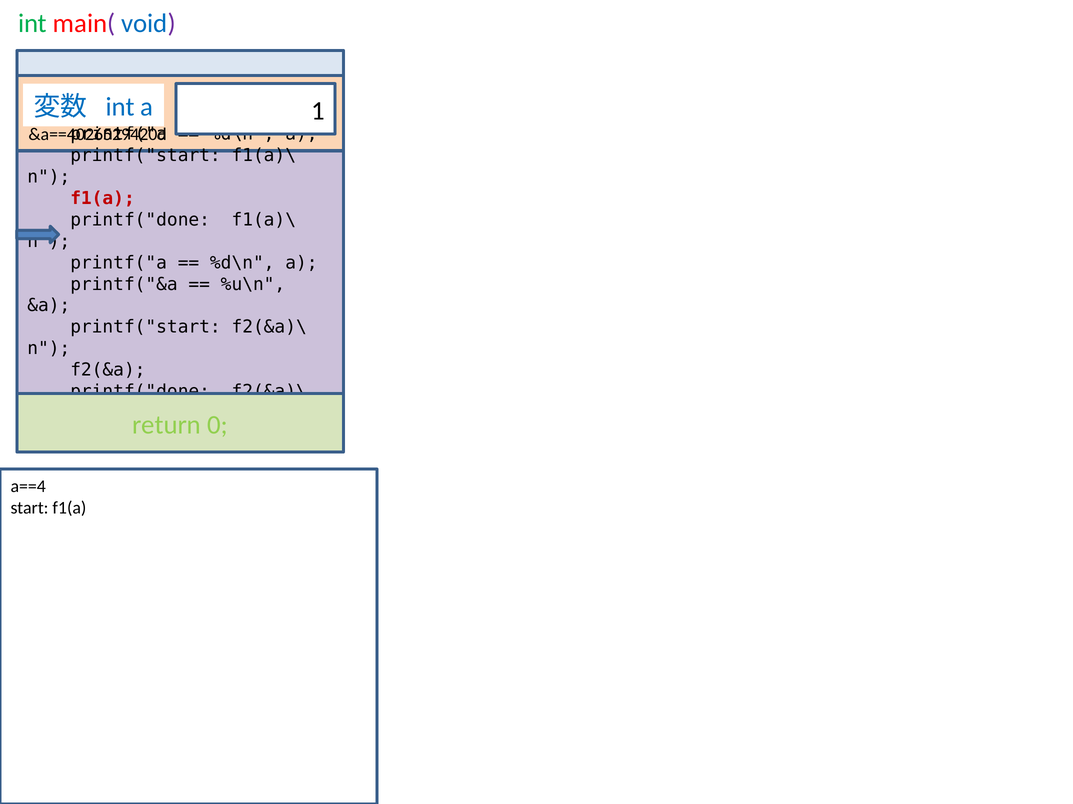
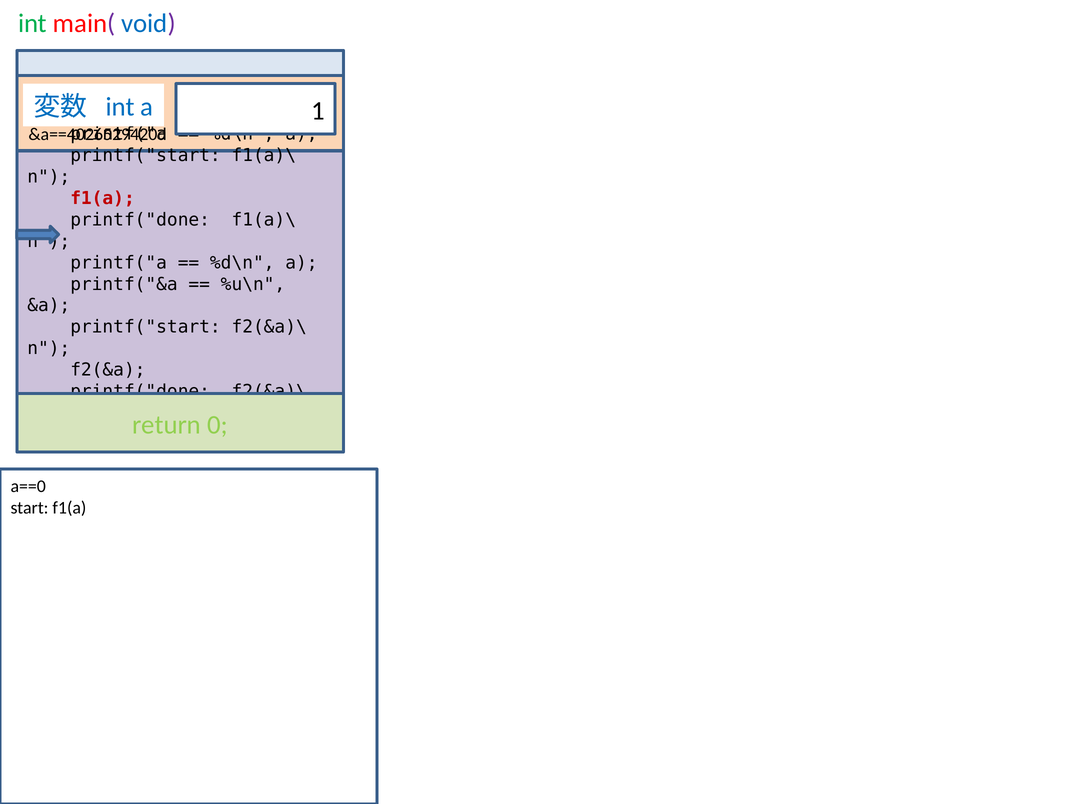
a==4: a==4 -> a==0 (28, 487)
